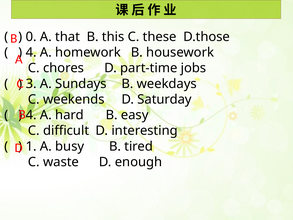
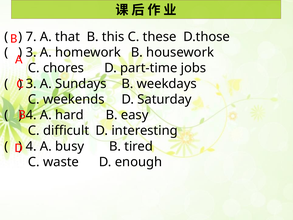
0: 0 -> 7 (31, 37)
4: 4 -> 3 (31, 52)
1: 1 -> 4 (31, 146)
